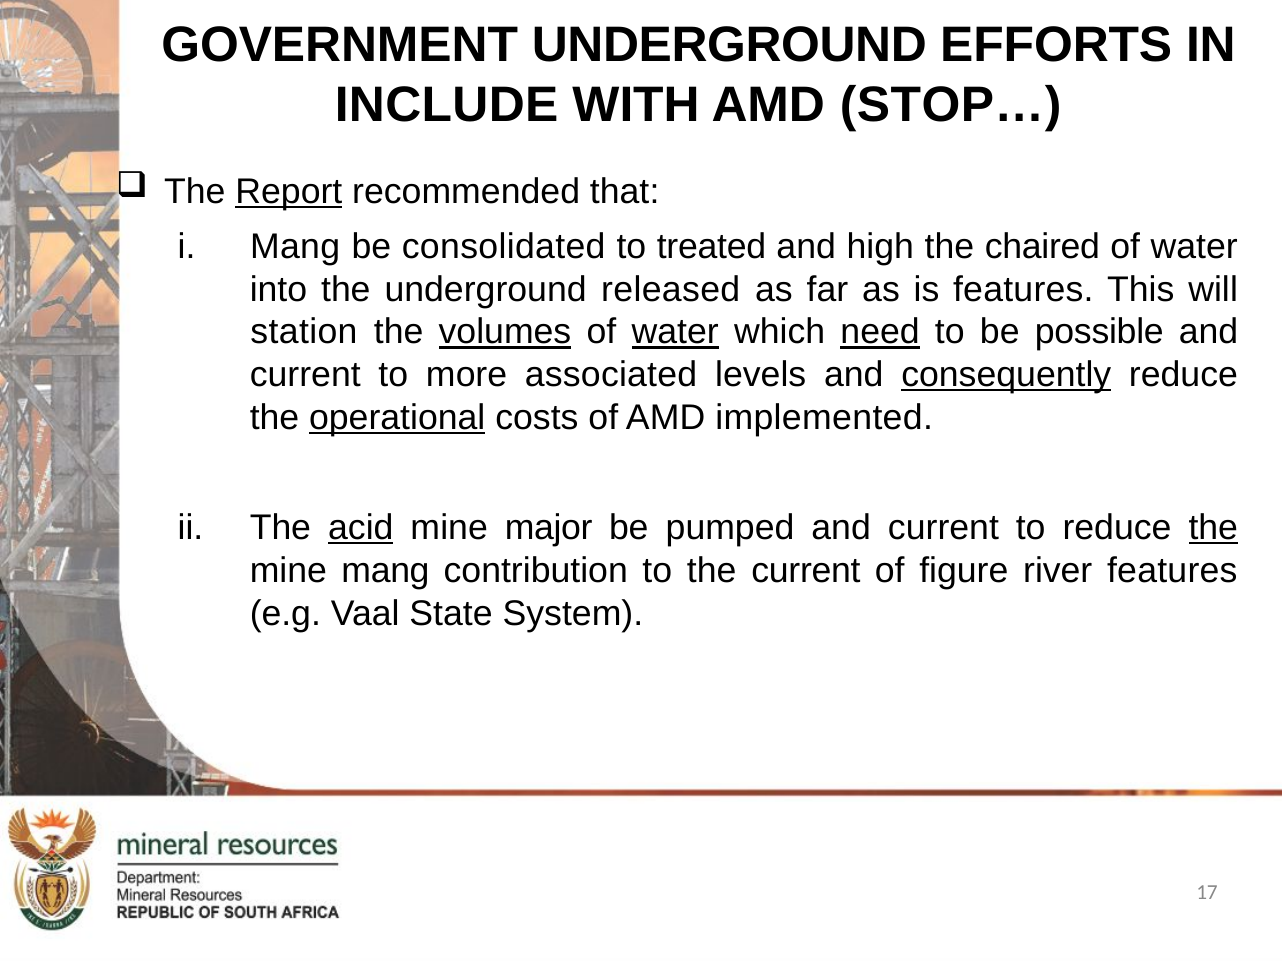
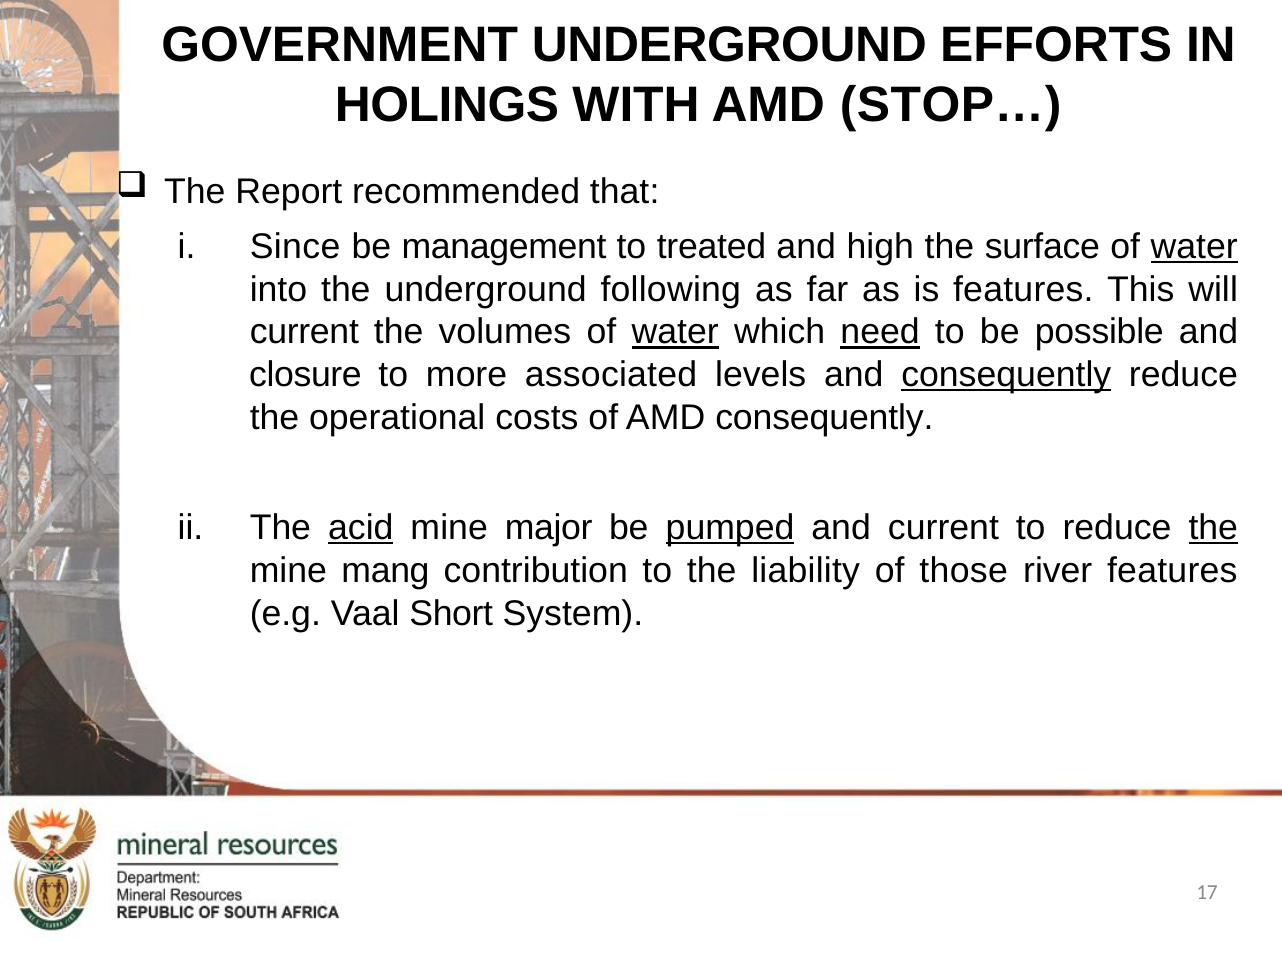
INCLUDE: INCLUDE -> HOLINGS (447, 105)
Report underline: present -> none (289, 192)
Mang: Mang -> Since (295, 247)
consolidated: consolidated -> management (504, 247)
chaired: chaired -> surface (1042, 247)
water underline: none -> present (1194, 247)
released: released -> following (671, 290)
station: station -> current (304, 332)
volumes underline: present -> none (505, 332)
current: current -> closure (305, 375)
operational underline: present -> none (397, 418)
AMD implemented: implemented -> consequently (824, 418)
pumped underline: none -> present (730, 528)
the current: current -> liability (806, 571)
figure: figure -> those (964, 571)
State: State -> Short (451, 614)
